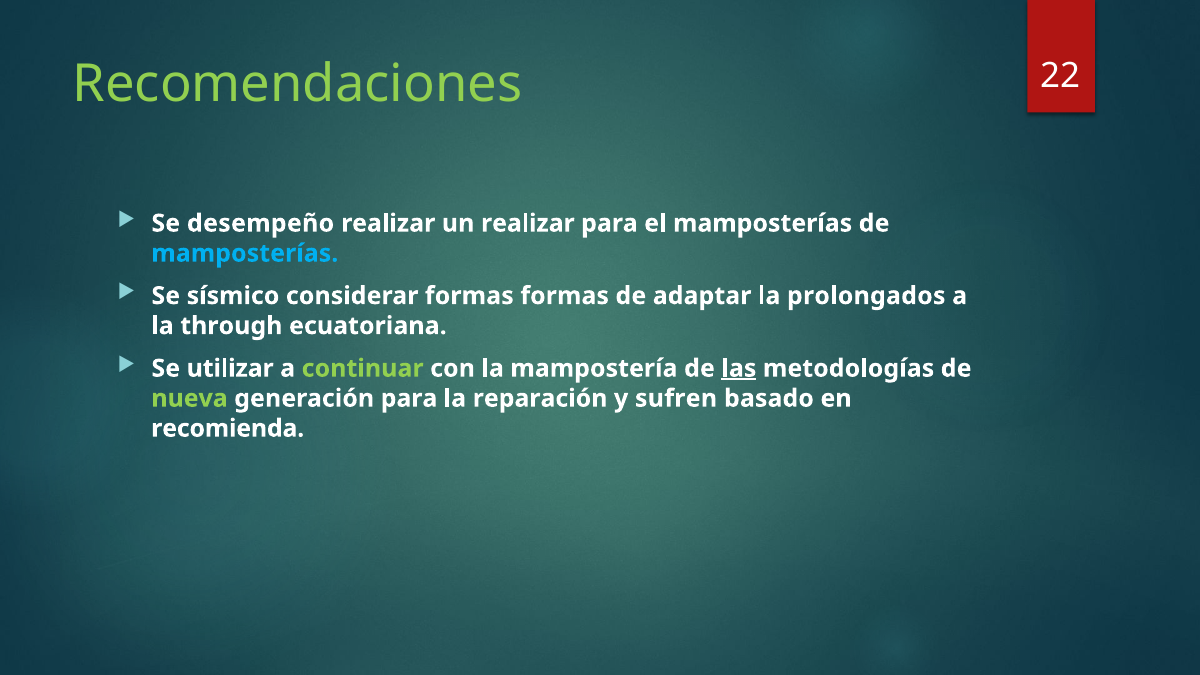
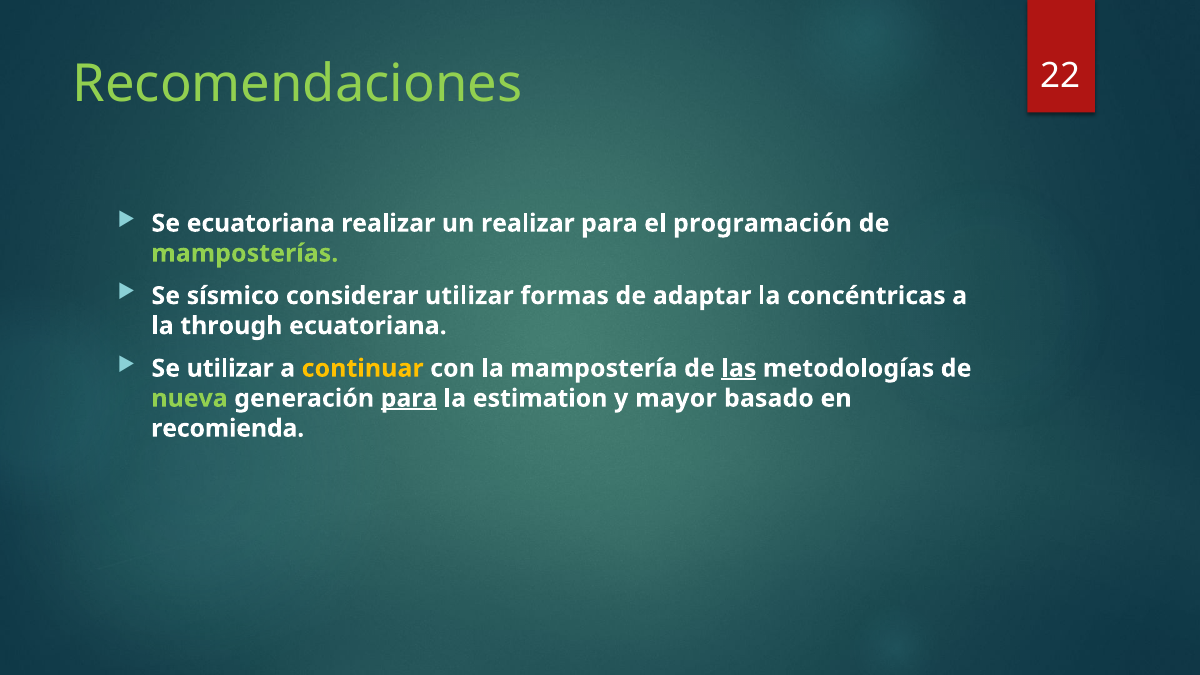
Se desempeño: desempeño -> ecuatoriana (261, 223)
el mamposterías: mamposterías -> programación (762, 223)
mamposterías colour: light blue -> light green (245, 253)
considerar formas: formas -> utilizar (469, 296)
prolongados: prolongados -> concéntricas (866, 296)
continuar colour: light green -> yellow (363, 368)
para underline: none -> present (409, 398)
reparación: reparación -> estimation (540, 398)
sufren: sufren -> mayor (676, 398)
